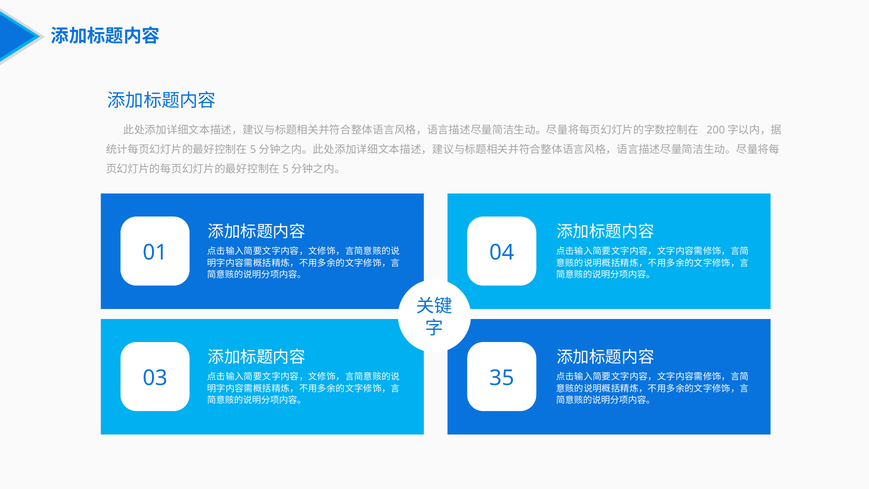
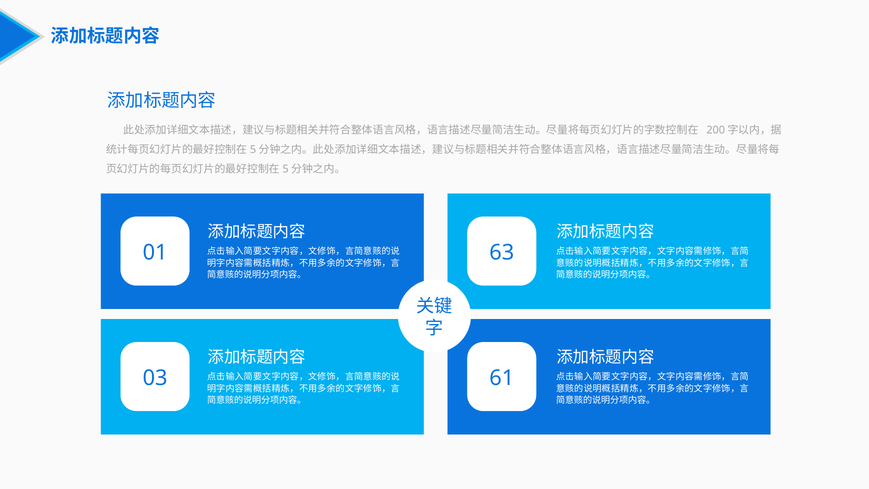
04: 04 -> 63 (502, 253)
35: 35 -> 61 (502, 378)
